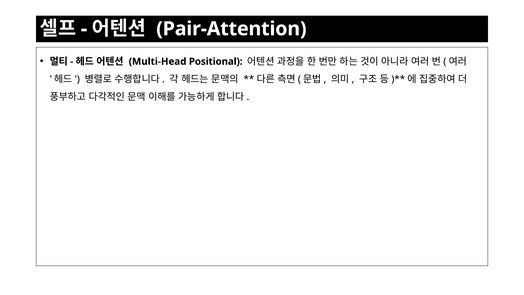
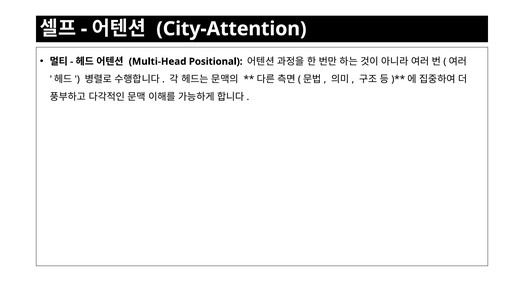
Pair-Attention: Pair-Attention -> City-Attention (231, 29)
